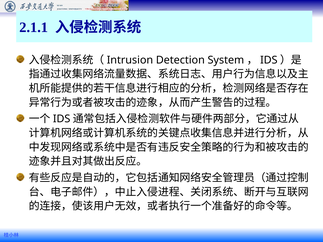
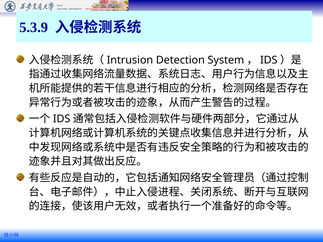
2.1.1: 2.1.1 -> 5.3.9 (34, 28)
